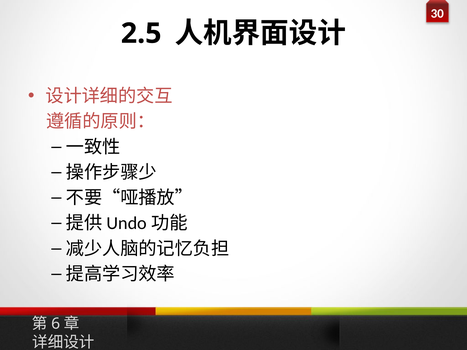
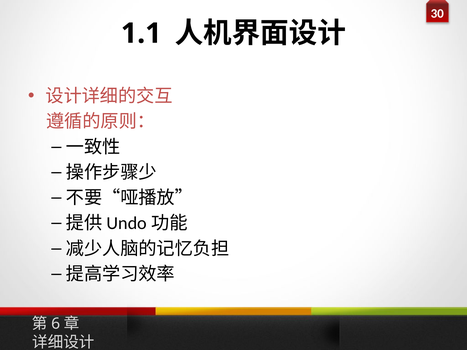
2.5: 2.5 -> 1.1 (141, 33)
